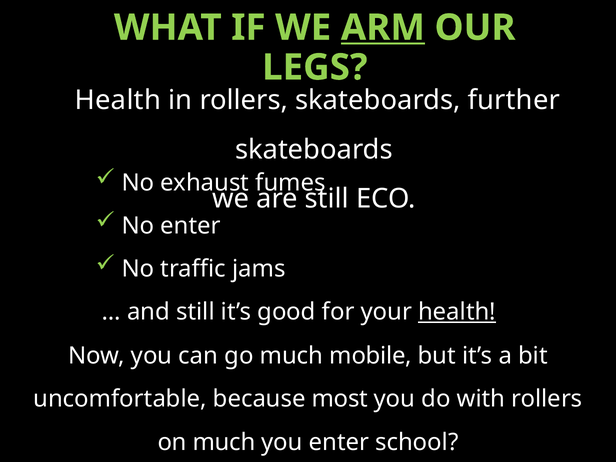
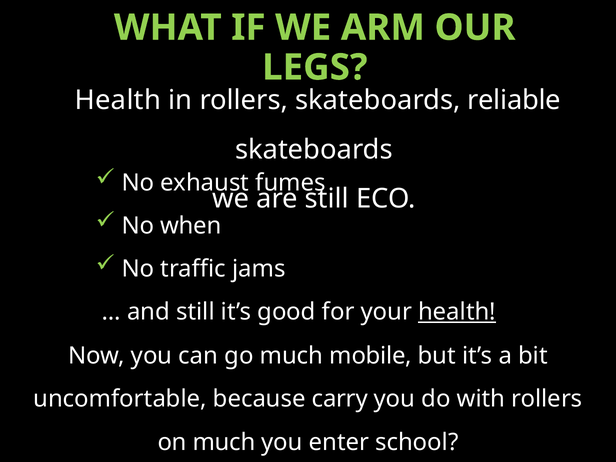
ARM underline: present -> none (383, 28)
further: further -> reliable (514, 100)
No enter: enter -> when (191, 226)
most: most -> carry (340, 399)
